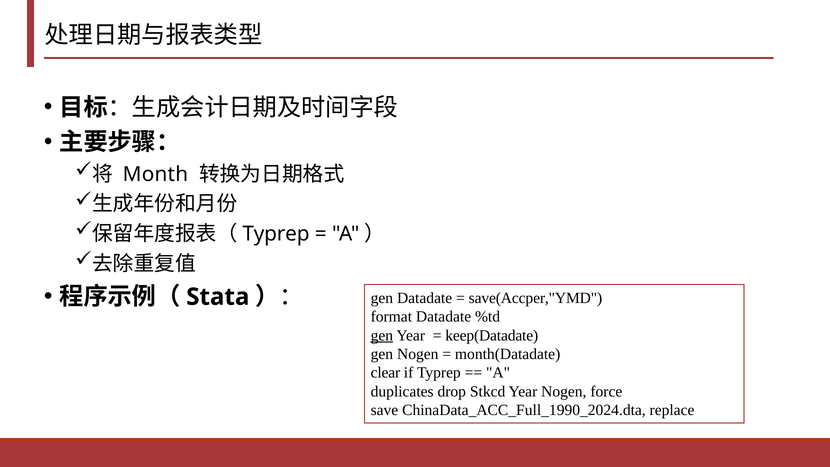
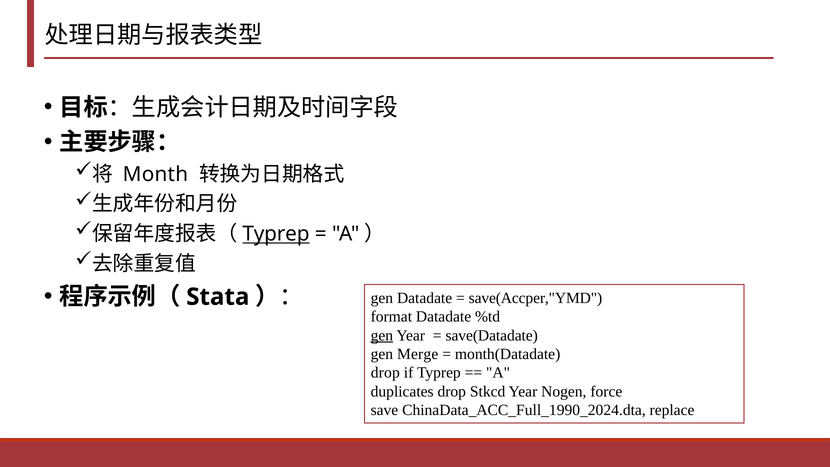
Typrep underline: none -> present (276, 234)
keep(Datadate: keep(Datadate -> save(Datadate (492, 335)
gen Nogen: Nogen -> Merge (418, 354)
clear: clear -> drop (385, 373)
